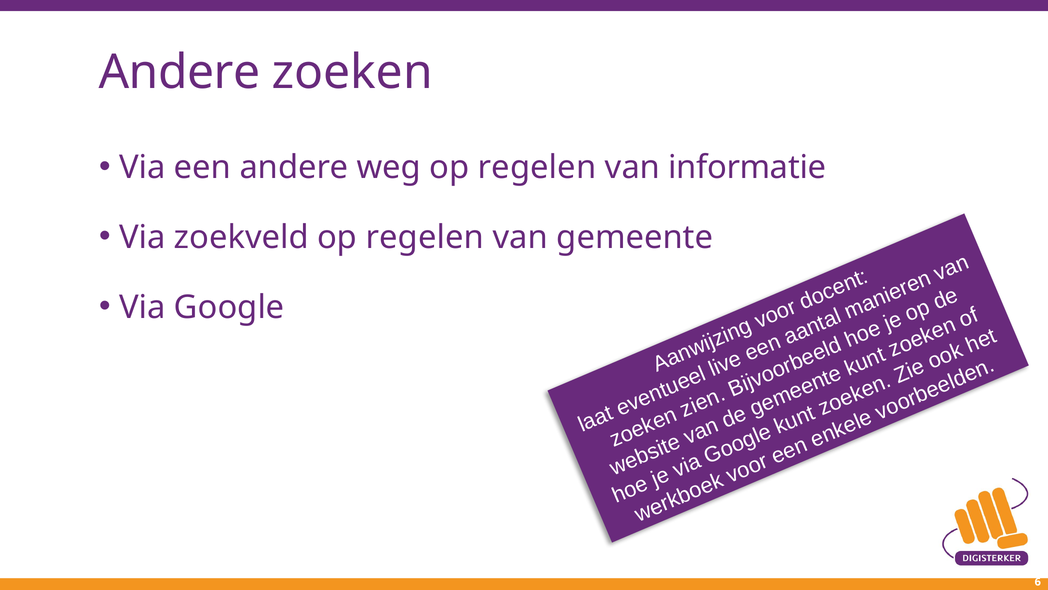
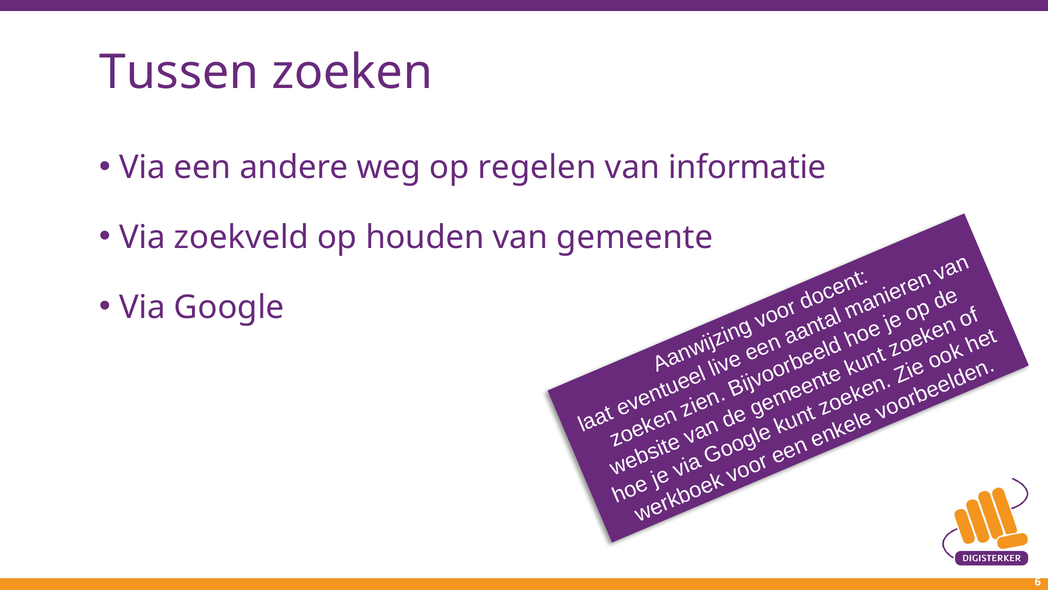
Andere: Andere -> Tussen (179, 72)
zoekveld op regelen: regelen -> houden (425, 237)
